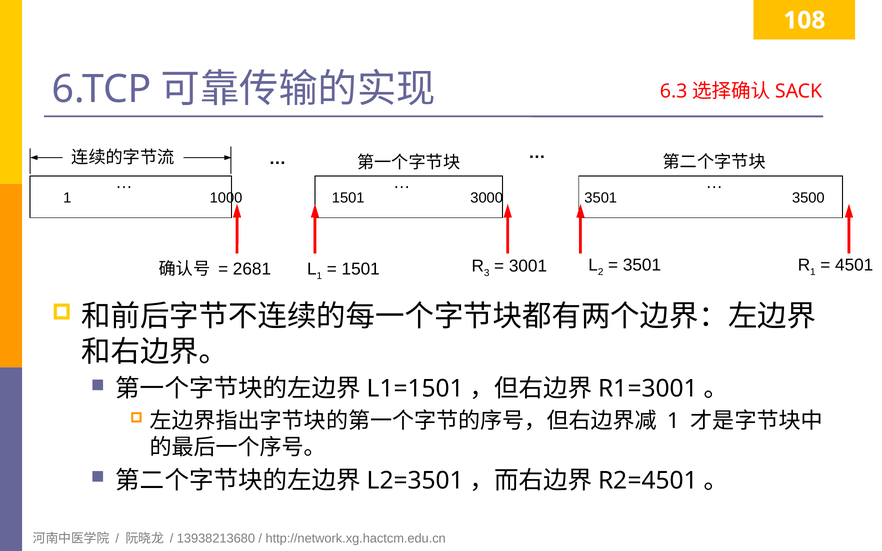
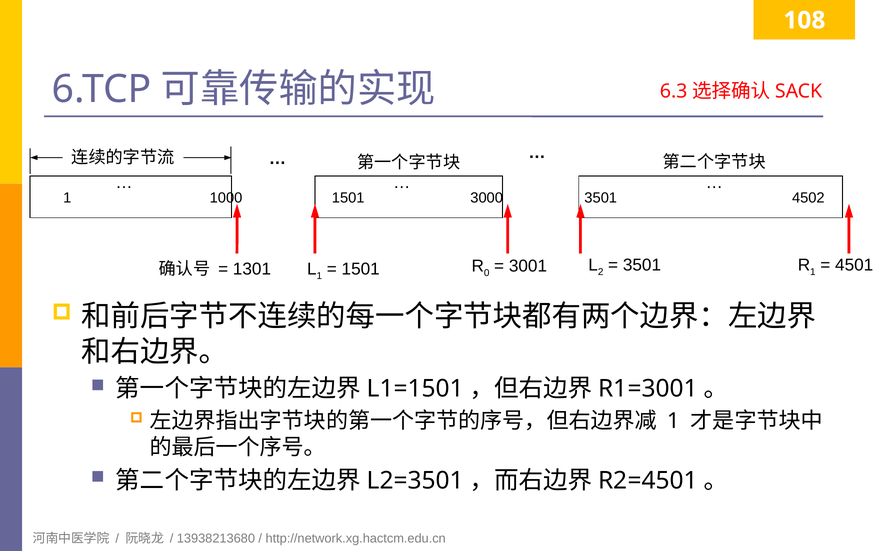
3500: 3500 -> 4502 (808, 198)
3: 3 -> 0 (487, 273)
2681: 2681 -> 1301 (252, 269)
